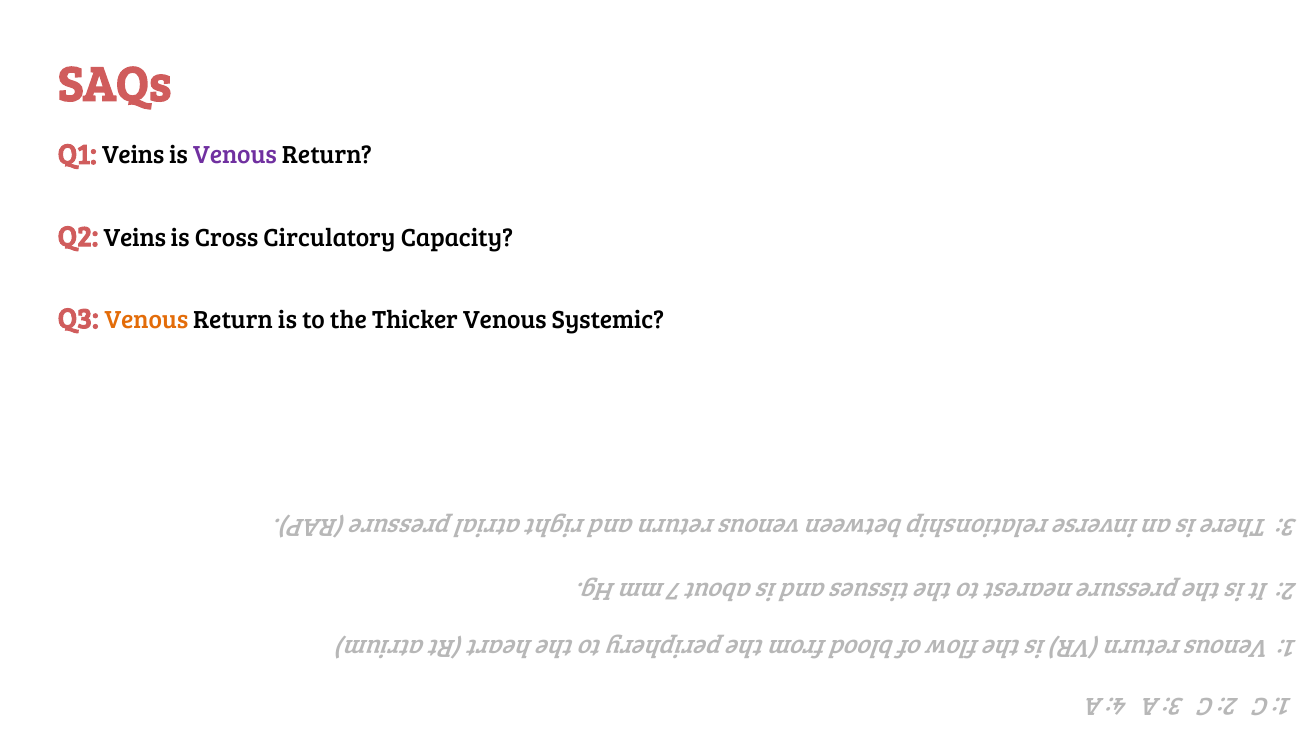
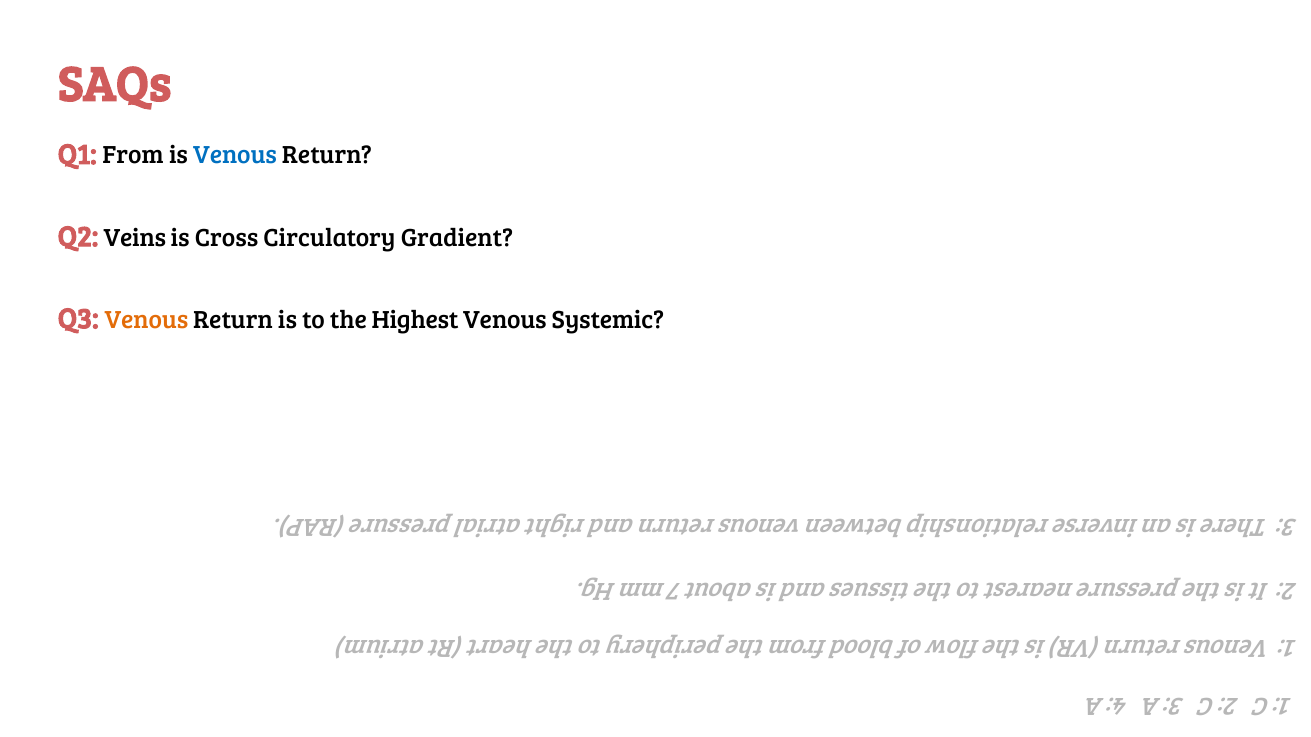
Q1 Veins: Veins -> From (133, 156)
Venous colour: purple -> blue (235, 156)
Capacity: Capacity -> Gradient (457, 238)
Thicker: Thicker -> Highest (415, 320)
